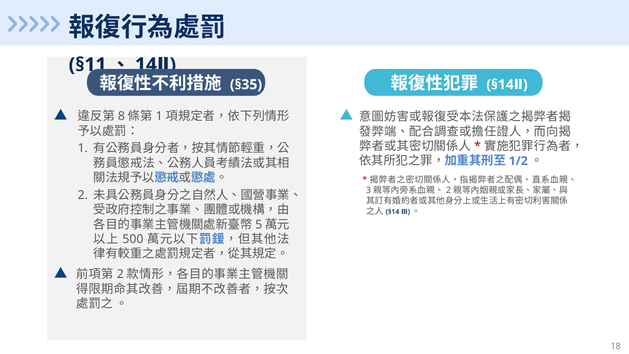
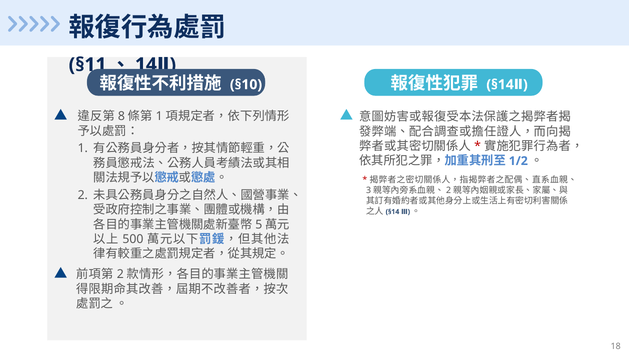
§35: §35 -> §10 (246, 85)
